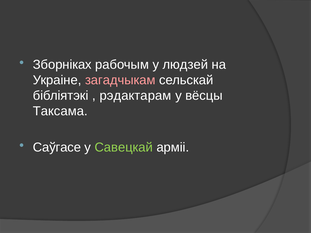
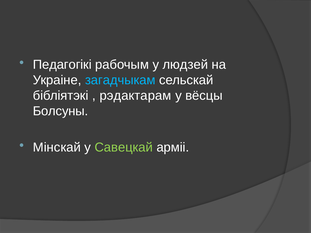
Зборніках: Зборніках -> Педагогікі (62, 65)
загадчыкам colour: pink -> light blue (120, 80)
Таксама: Таксама -> Болсуны (60, 111)
Саўгасе: Саўгасе -> Мінскай (57, 148)
